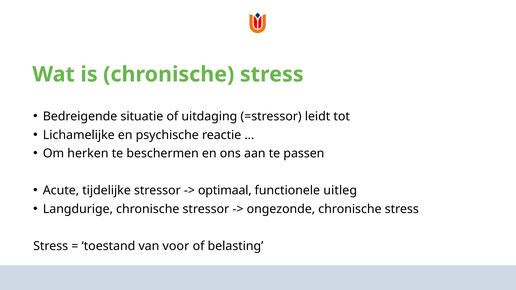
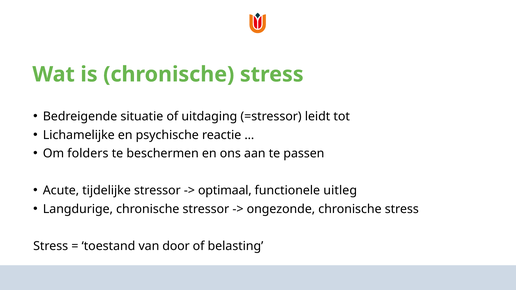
herken: herken -> folders (88, 154)
voor: voor -> door (176, 246)
